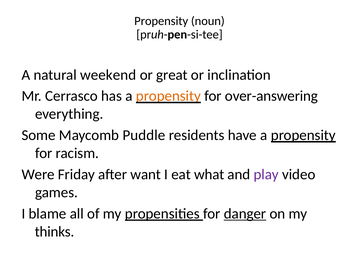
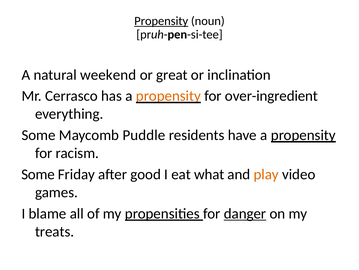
Propensity underline: none -> present (161, 21)
over-answering: over-answering -> over-ingredient (271, 96)
Were: Were -> Some (38, 174)
want: want -> good (146, 174)
play colour: purple -> orange (266, 174)
thinks: thinks -> treats (55, 231)
